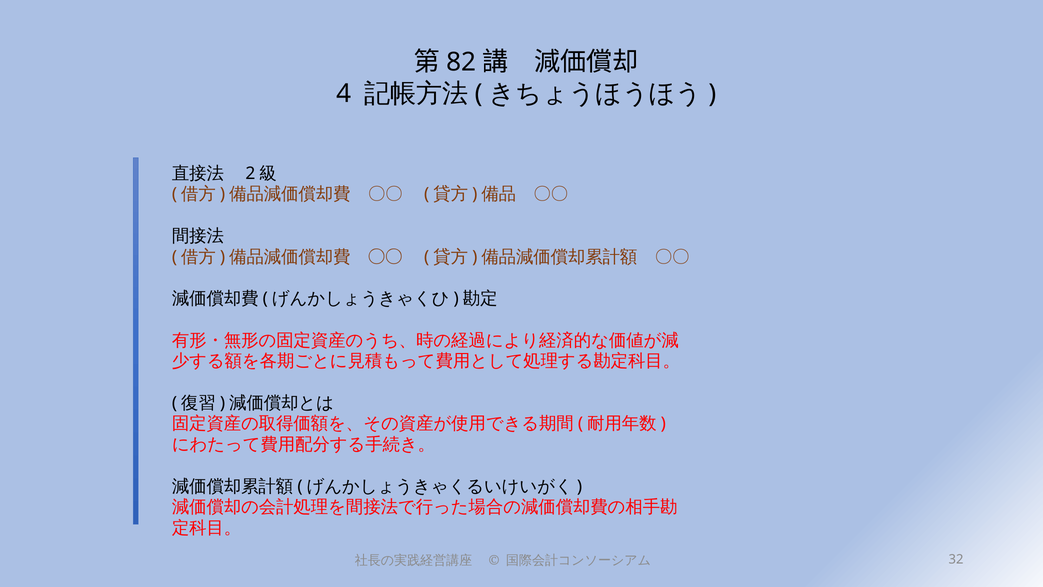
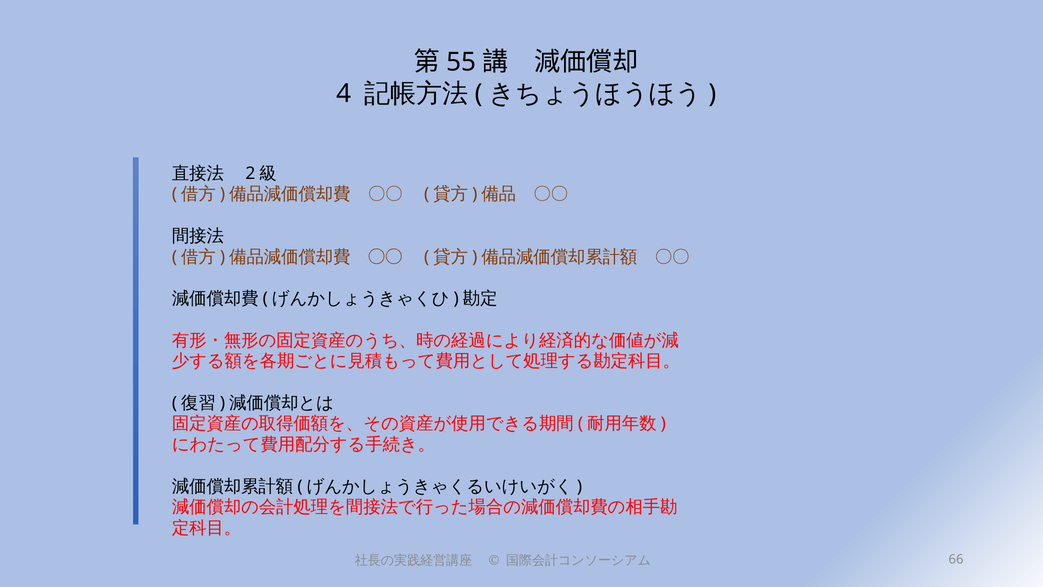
82: 82 -> 55 (461, 62)
32: 32 -> 66 (956, 559)
